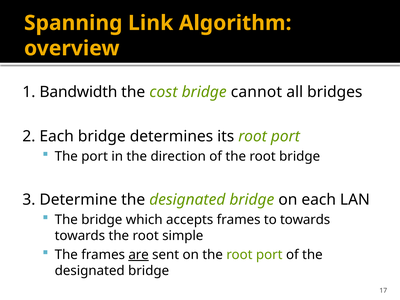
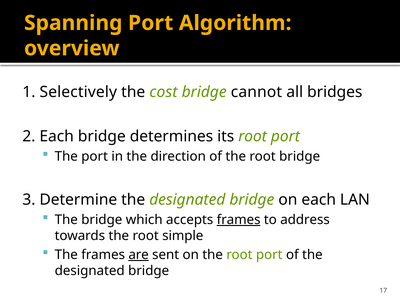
Spanning Link: Link -> Port (151, 23)
Bandwidth: Bandwidth -> Selectively (78, 92)
frames underline: none -> present (239, 220)
to towards: towards -> address (305, 220)
